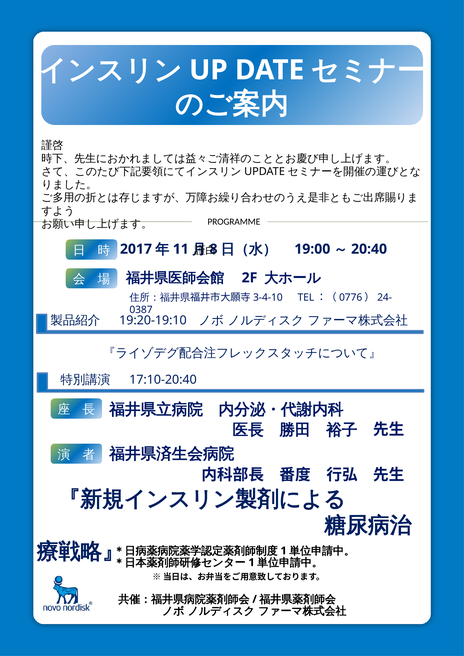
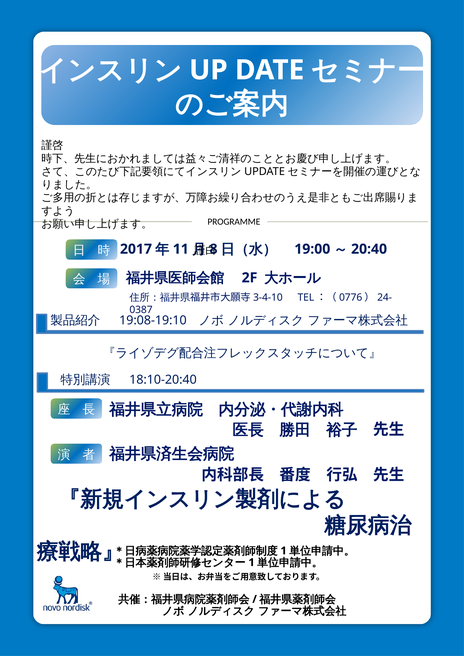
19:20-19:10: 19:20-19:10 -> 19:08-19:10 (153, 321)
17:10-20:40: 17:10-20:40 -> 18:10-20:40 (163, 380)
